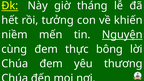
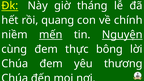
tưởng: tưởng -> quang (58, 20)
khiến: khiến -> chính (128, 20)
mến underline: none -> present (51, 35)
